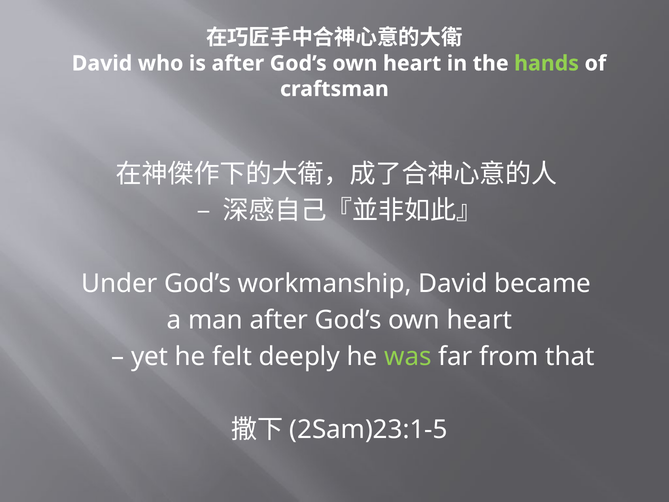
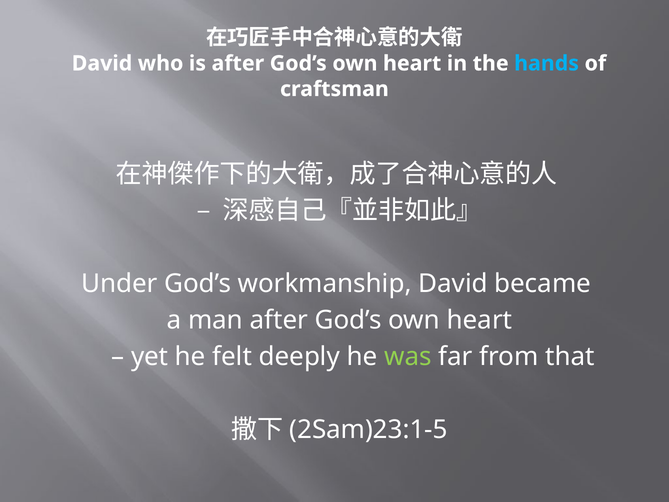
hands colour: light green -> light blue (547, 63)
